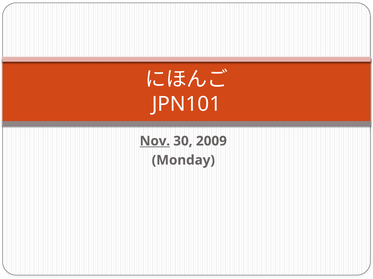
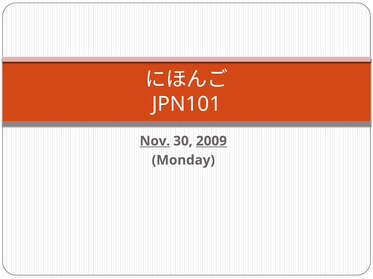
2009 underline: none -> present (211, 141)
